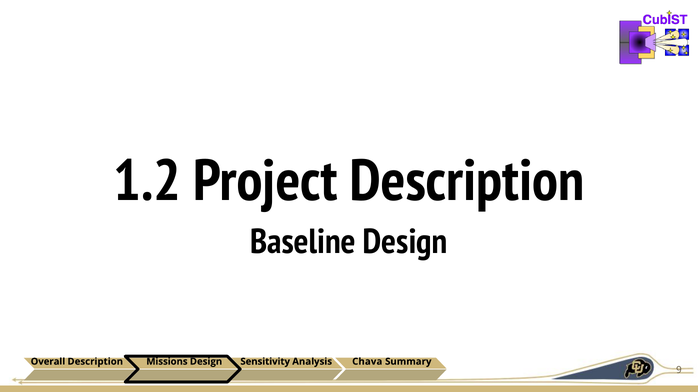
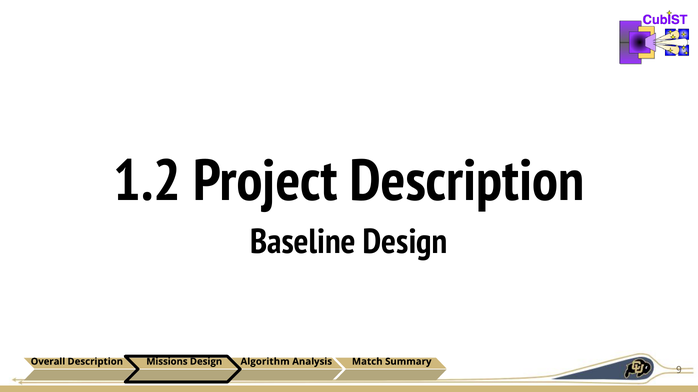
Sensitivity: Sensitivity -> Algorithm (265, 362)
Chava: Chava -> Match (367, 362)
